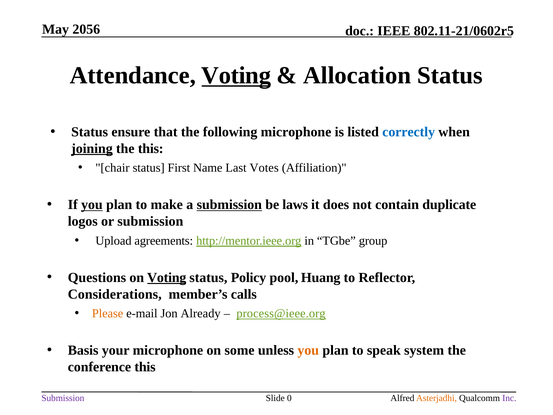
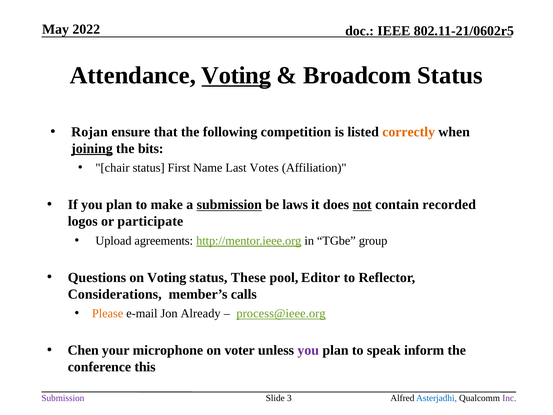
2056: 2056 -> 2022 (86, 29)
Allocation: Allocation -> Broadcom (357, 75)
Status: Status -> Rojan (90, 132)
following microphone: microphone -> competition (296, 132)
correctly colour: blue -> orange (409, 132)
the this: this -> bits (151, 148)
you underline: present -> none (92, 205)
not underline: none -> present (362, 205)
duplicate: duplicate -> recorded (449, 205)
or submission: submission -> participate (150, 221)
Voting underline: present -> none (167, 277)
Policy: Policy -> These (248, 277)
Huang: Huang -> Editor (321, 277)
Basis: Basis -> Chen (83, 350)
some: some -> voter (240, 350)
you colour: orange -> purple (308, 350)
system: system -> inform (424, 350)
0: 0 -> 3 (289, 398)
Asterjadhi colour: orange -> blue (437, 398)
